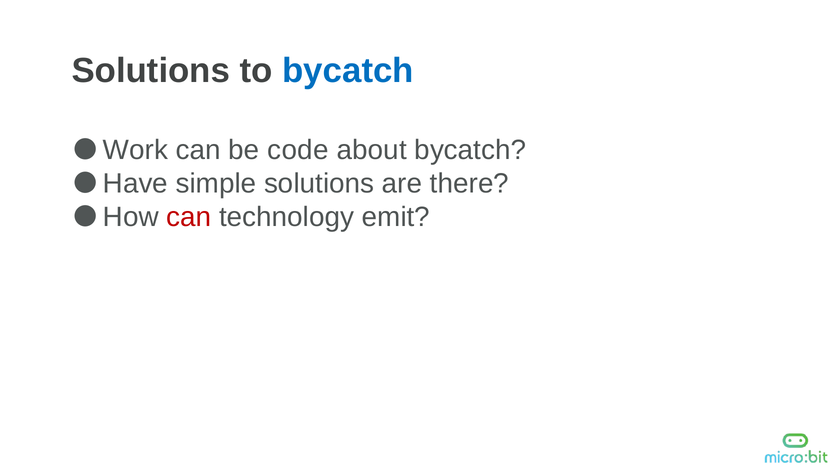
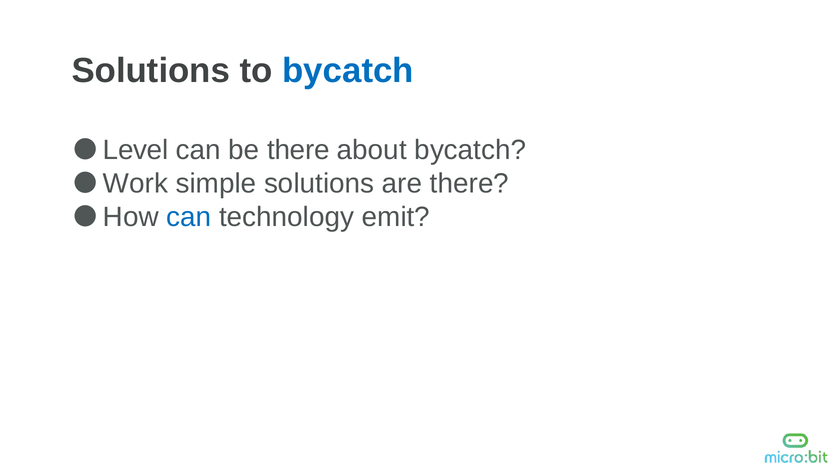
Work: Work -> Level (136, 150)
be code: code -> there (298, 150)
Have: Have -> Work (135, 183)
can colour: red -> blue (189, 217)
